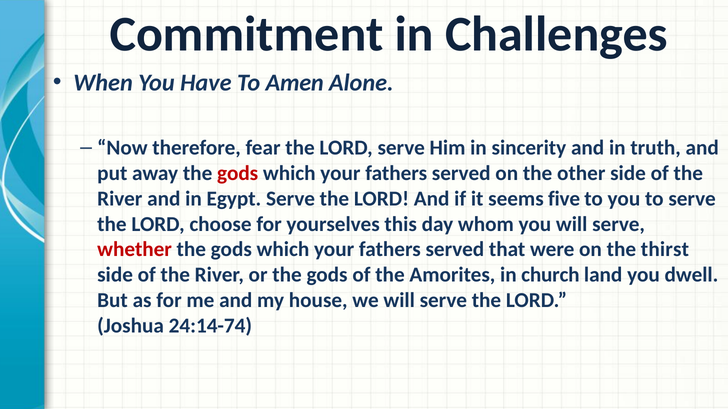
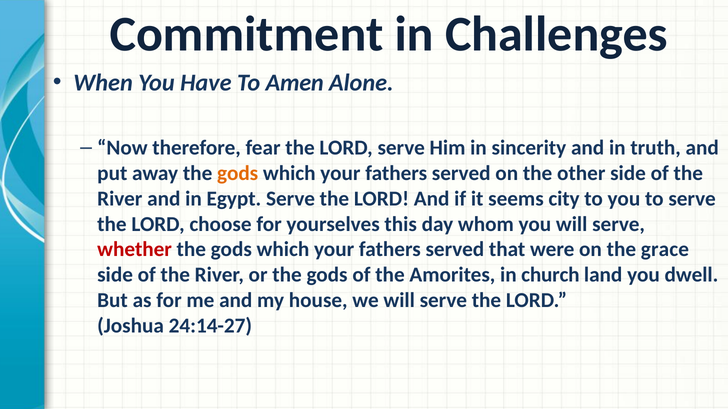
gods colour: red -> orange (238, 173)
five: five -> city (564, 199)
thirst: thirst -> grace (665, 250)
24:14-74: 24:14-74 -> 24:14-27 (210, 326)
